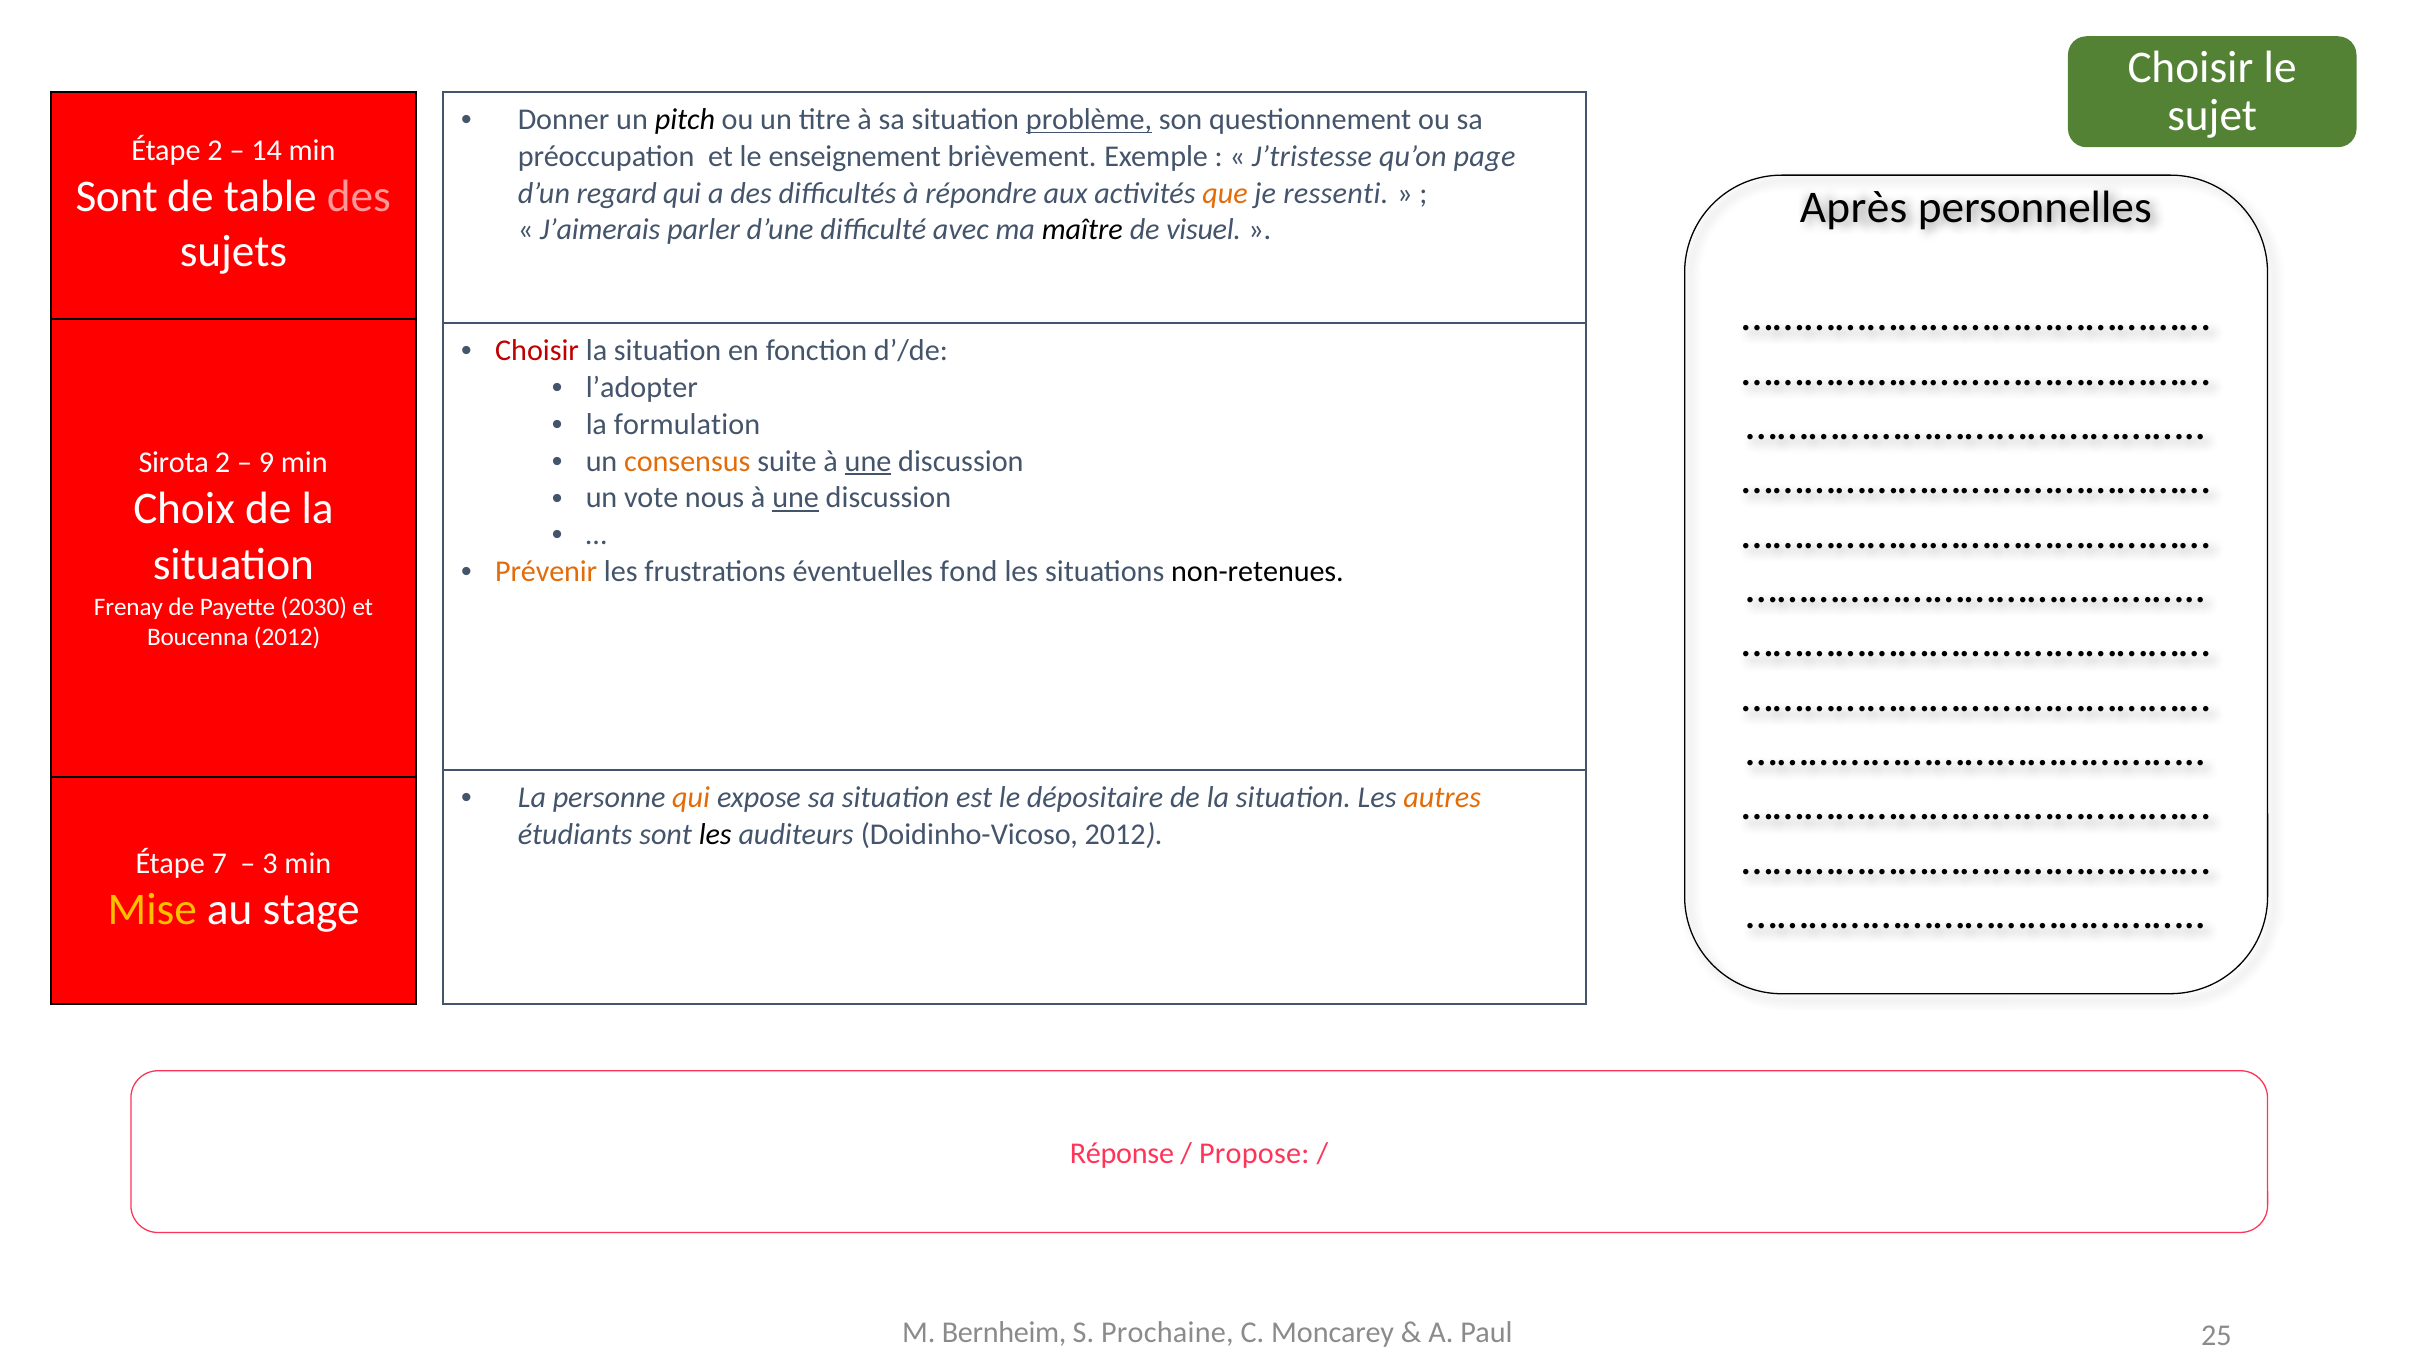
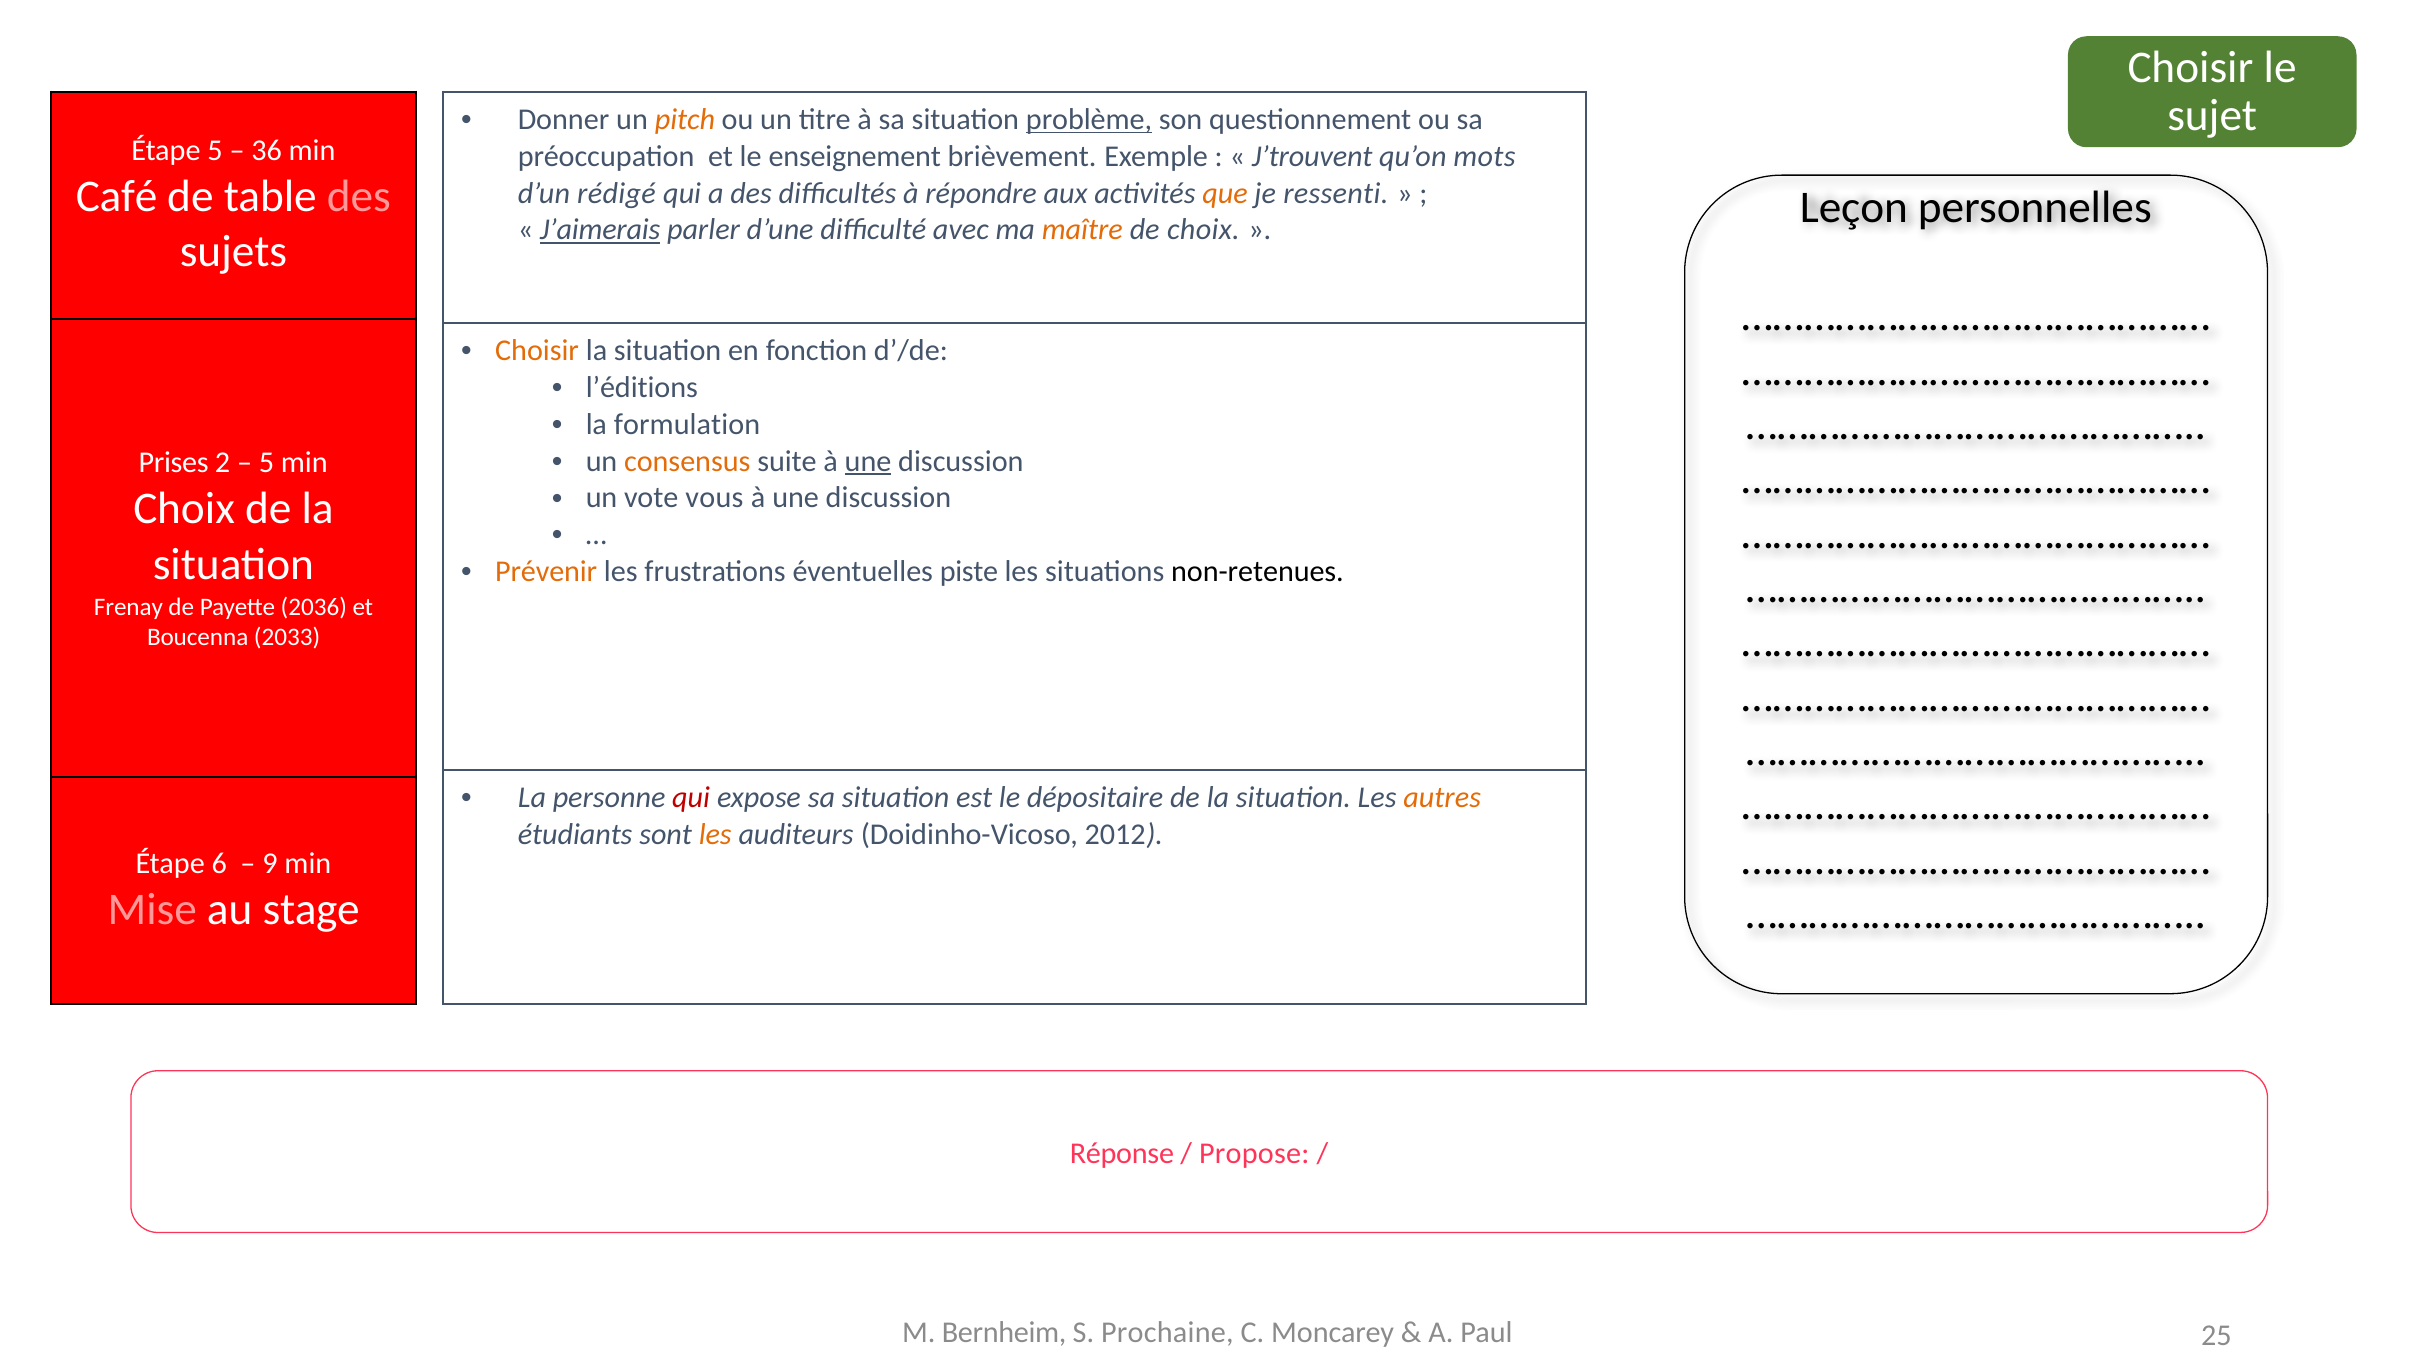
pitch colour: black -> orange (685, 120)
Étape 2: 2 -> 5 (215, 150)
14: 14 -> 36 (267, 150)
J’tristesse: J’tristesse -> J’trouvent (1312, 156)
page: page -> mots (1485, 156)
Sont: Sont -> Café (117, 197)
regard: regard -> rédigé (616, 193)
Après: Après -> Leçon (1854, 207)
J’aimerais underline: none -> present (600, 230)
maître colour: black -> orange (1082, 230)
de visuel: visuel -> choix (1203, 230)
Choisir colour: red -> orange (537, 351)
l’adopter: l’adopter -> l’éditions (642, 388)
Sirota: Sirota -> Prises (174, 463)
9: 9 -> 5 (266, 463)
nous: nous -> vous (714, 498)
une underline: present -> none (796, 498)
fond: fond -> piste (969, 572)
2030: 2030 -> 2036 (314, 607)
Boucenna 2012: 2012 -> 2033 (287, 637)
qui colour: orange -> red (691, 798)
les colour: black -> orange (715, 835)
7: 7 -> 6 (219, 863)
3: 3 -> 9 (270, 863)
Mise colour: yellow -> pink (152, 910)
